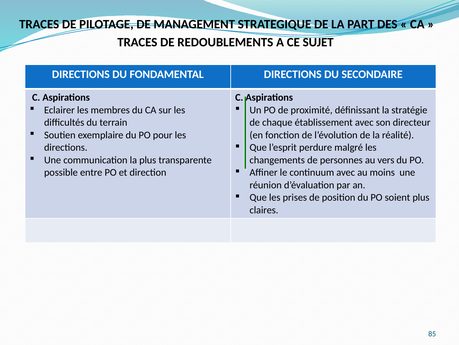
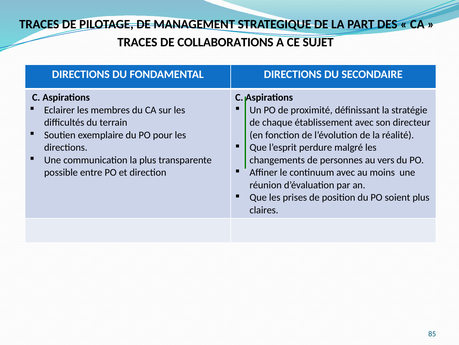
REDOUBLEMENTS: REDOUBLEMENTS -> COLLABORATIONS (225, 42)
